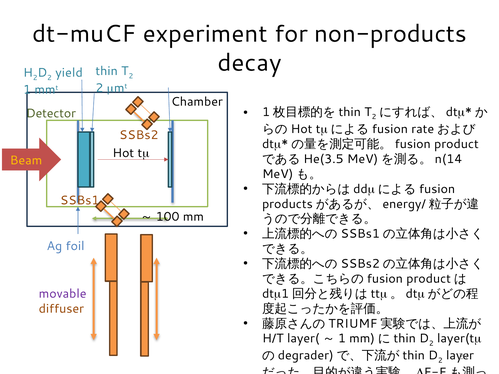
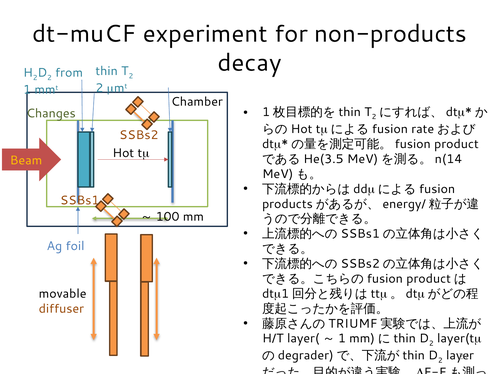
yield: yield -> from (69, 73)
Detector: Detector -> Changes (51, 114)
movable colour: purple -> black (63, 294)
